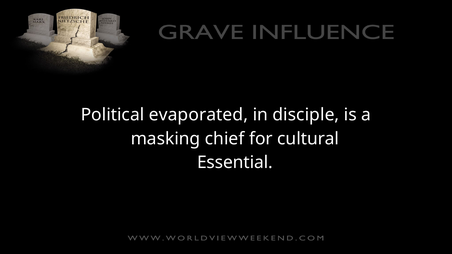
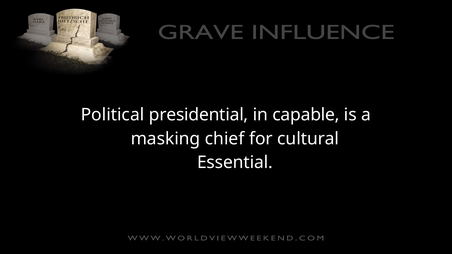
evaporated: evaporated -> presidential (199, 115)
disciple: disciple -> capable (306, 115)
